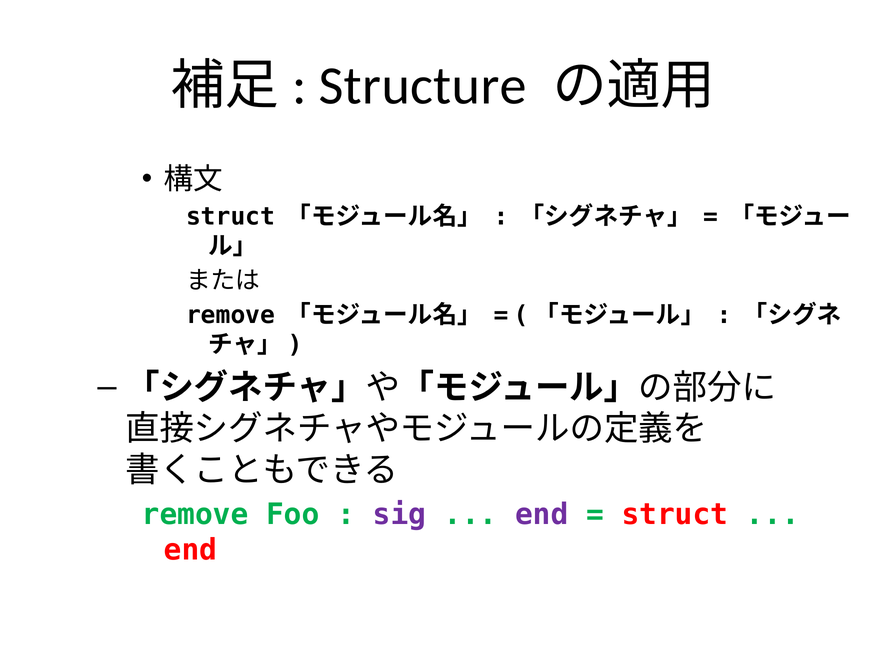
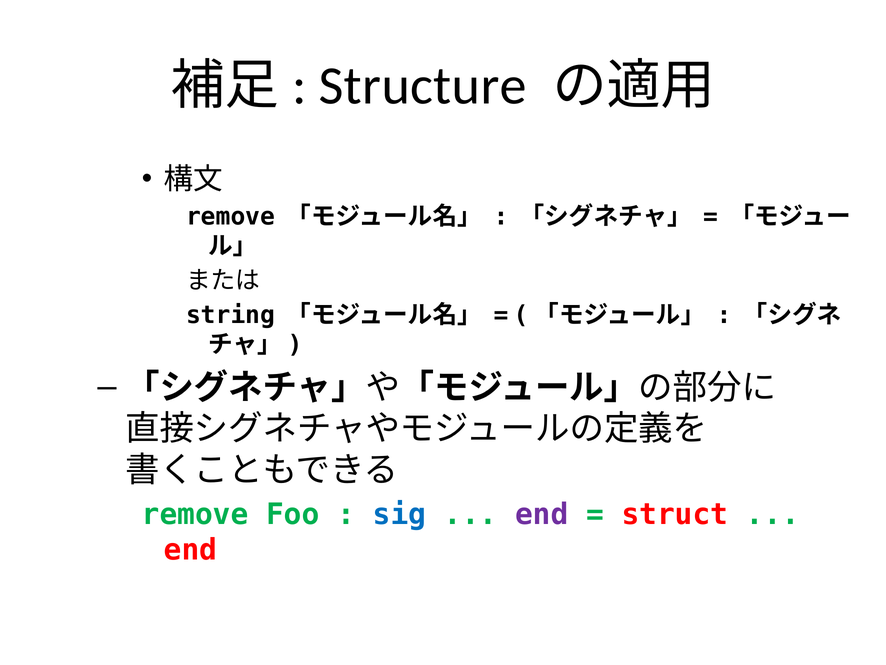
struct: struct -> remove (231, 216)
remove: remove -> string (231, 315)
sig colour: purple -> blue (399, 514)
